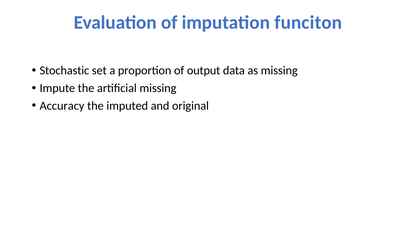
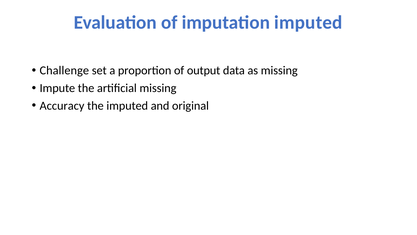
imputation funciton: funciton -> imputed (308, 23)
Stochastic: Stochastic -> Challenge (64, 71)
